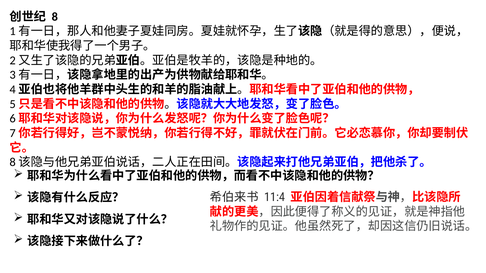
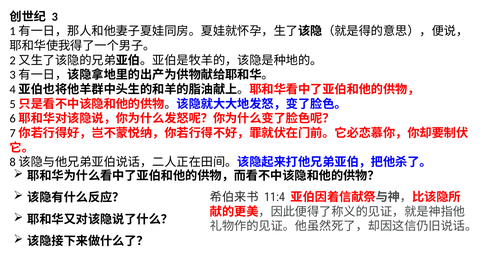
8: 8 -> 3 (55, 17)
